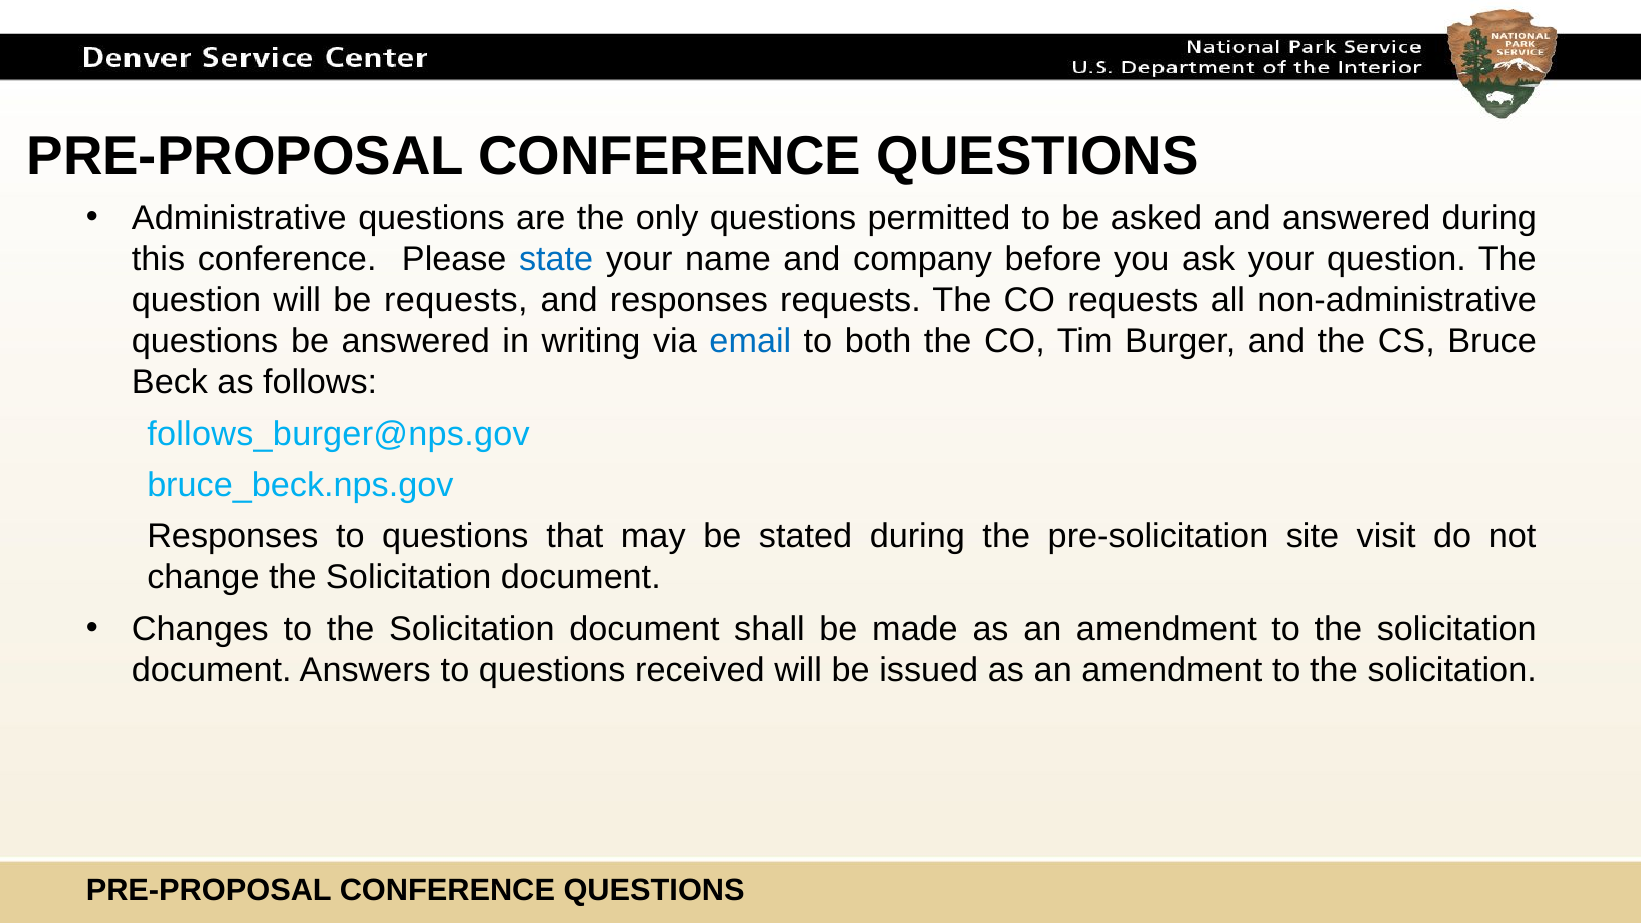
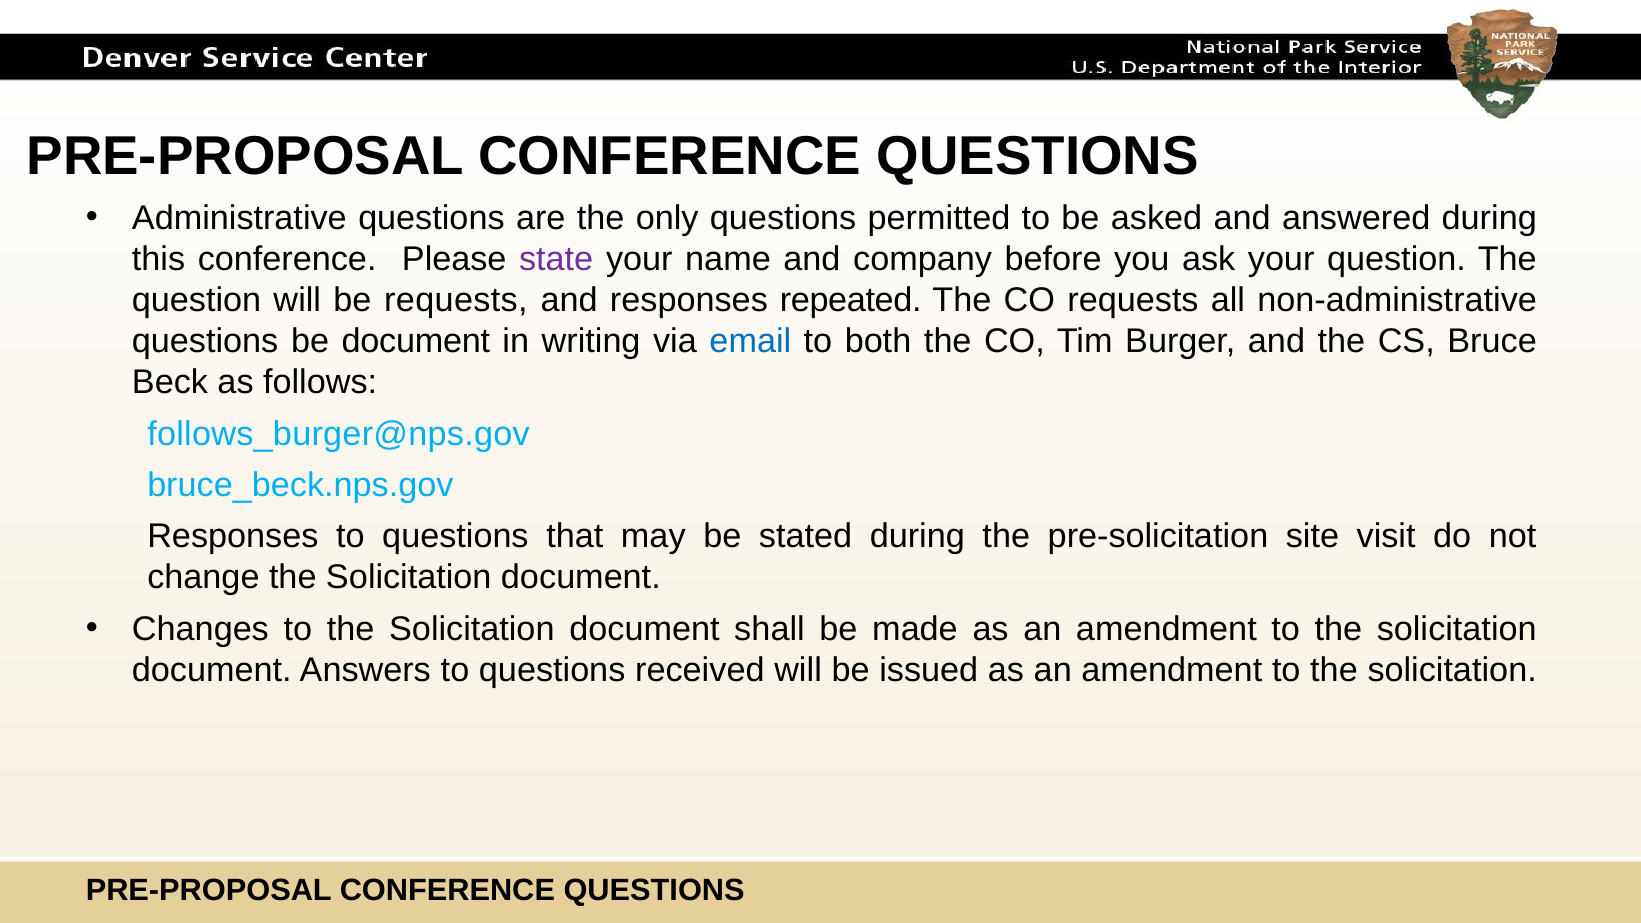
state colour: blue -> purple (556, 259)
responses requests: requests -> repeated (851, 300)
be answered: answered -> document (416, 342)
